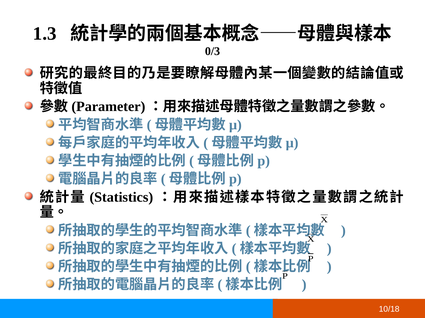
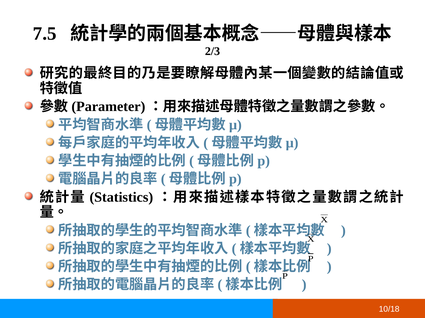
1.3: 1.3 -> 7.5 (45, 34)
0/3: 0/3 -> 2/3 (212, 51)
